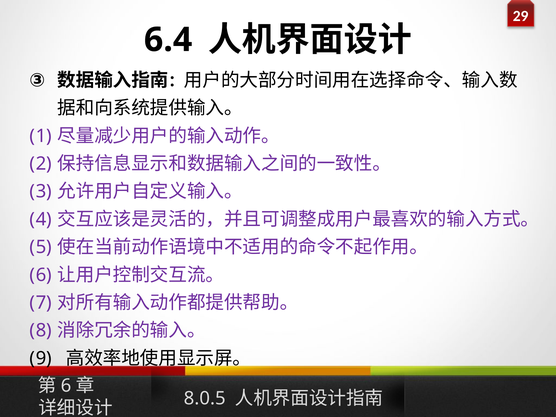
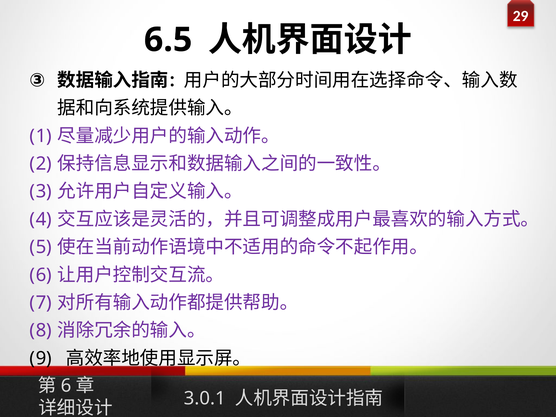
6.4: 6.4 -> 6.5 (168, 40)
8.0.5: 8.0.5 -> 3.0.1 (205, 398)
